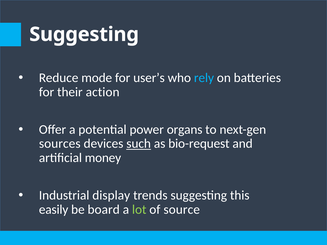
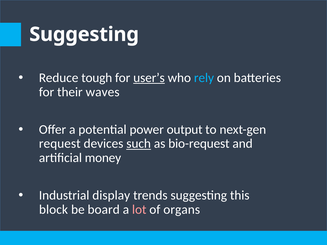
mode: mode -> tough (97, 78)
user’s underline: none -> present (149, 78)
action: action -> waves (103, 92)
organs: organs -> output (185, 130)
sources: sources -> request (60, 144)
easily: easily -> block (53, 210)
lot colour: light green -> pink (139, 210)
source: source -> organs (182, 210)
